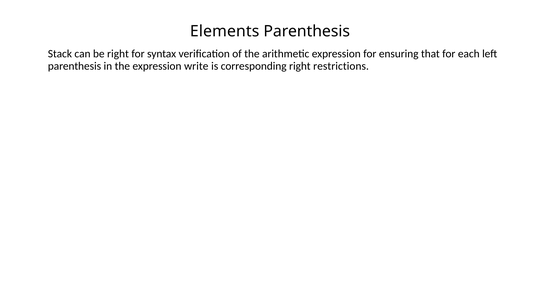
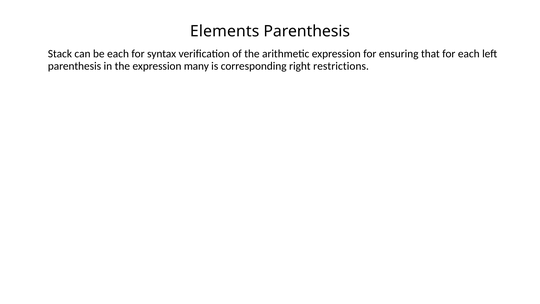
be right: right -> each (118, 54)
write: write -> many (196, 66)
